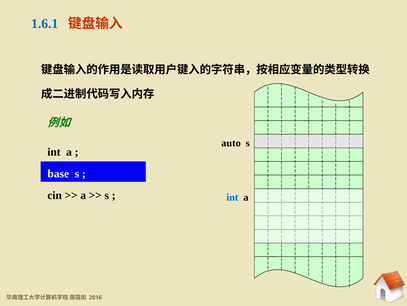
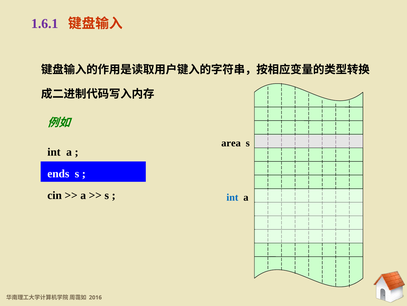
1.6.1 colour: blue -> purple (45, 24)
auto: auto -> area (231, 143)
base: base -> ends (58, 173)
